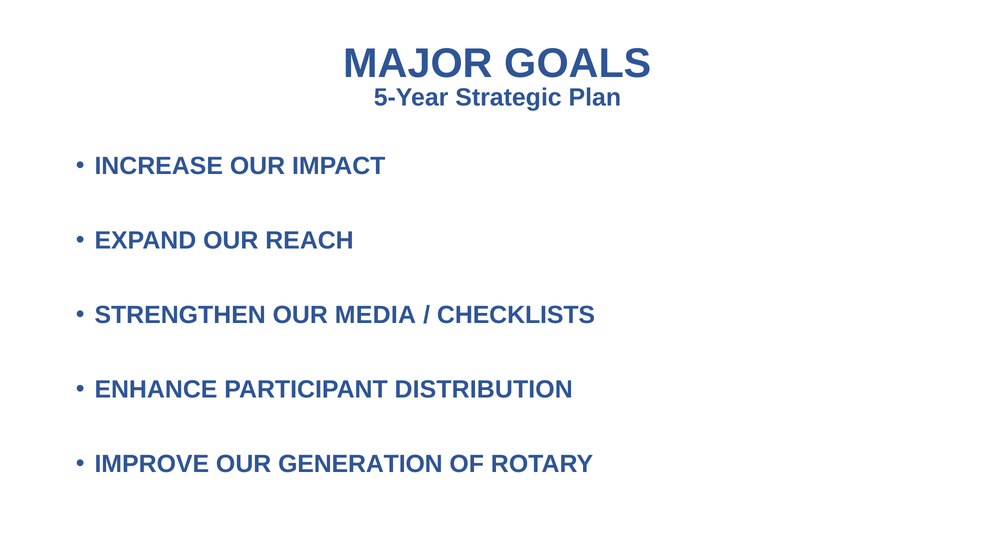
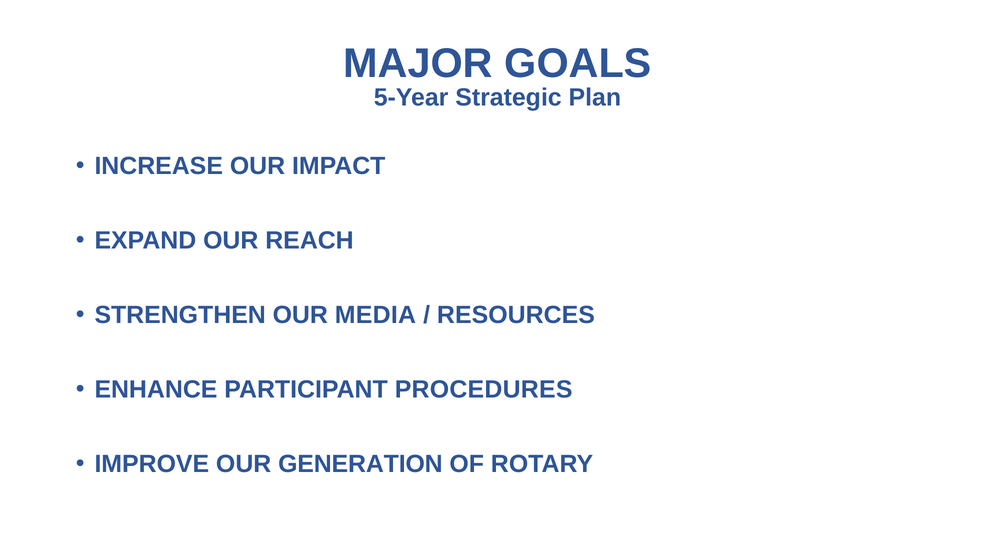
CHECKLISTS: CHECKLISTS -> RESOURCES (516, 315)
DISTRIBUTION: DISTRIBUTION -> PROCEDURES (484, 389)
